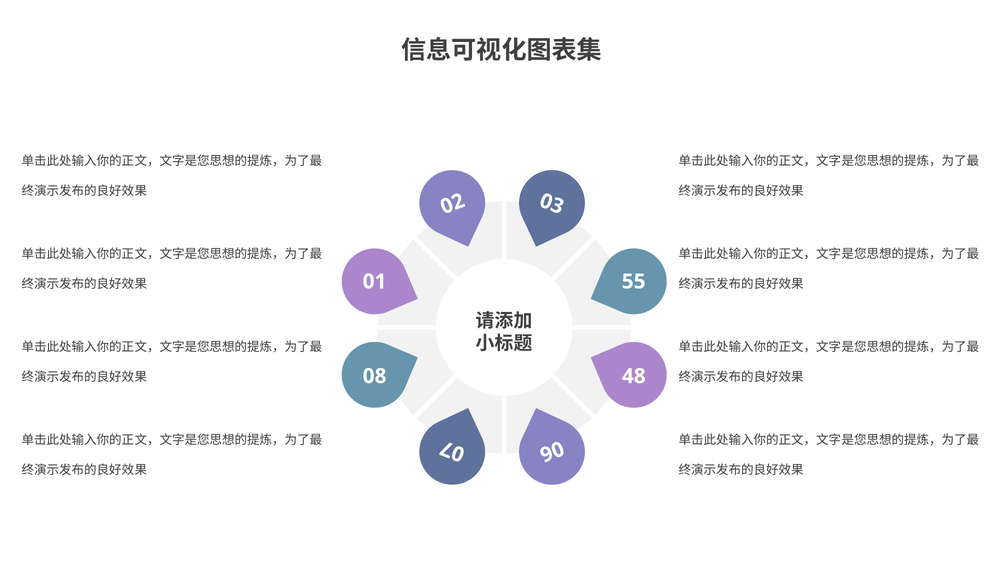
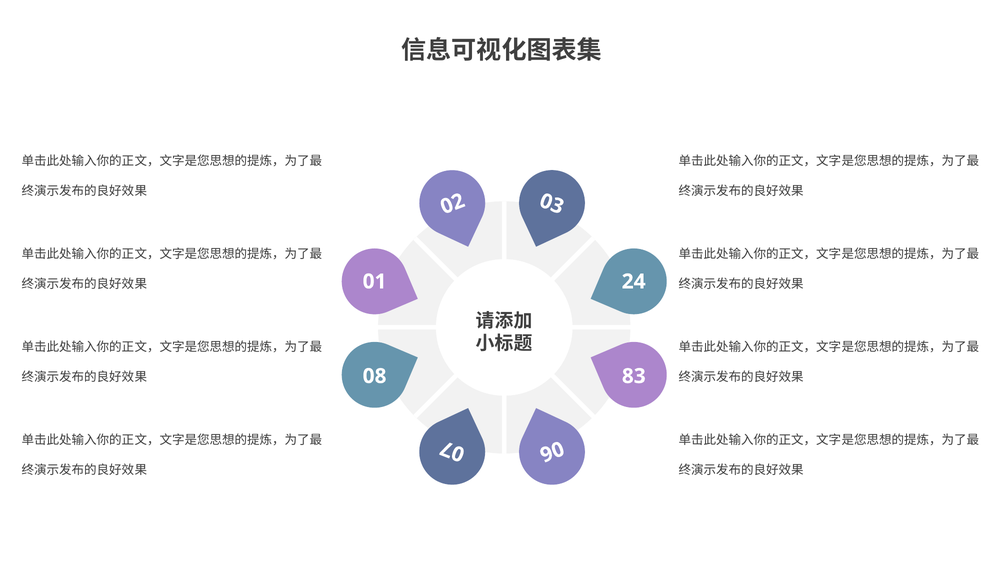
55: 55 -> 24 (634, 282)
48: 48 -> 83 (634, 376)
